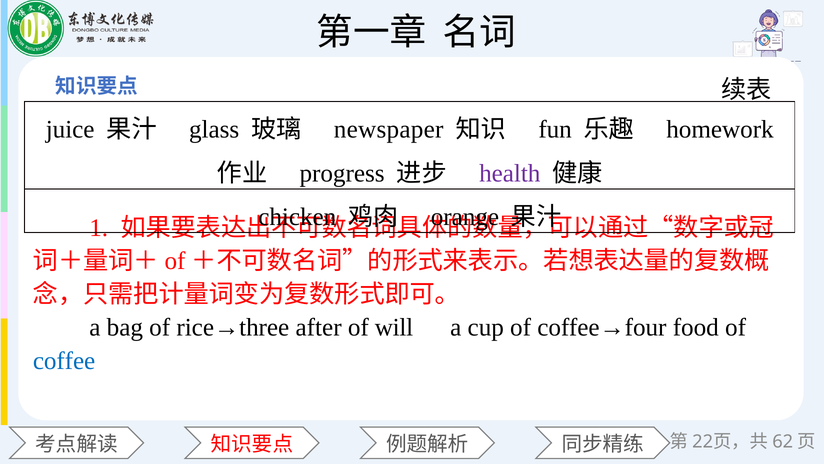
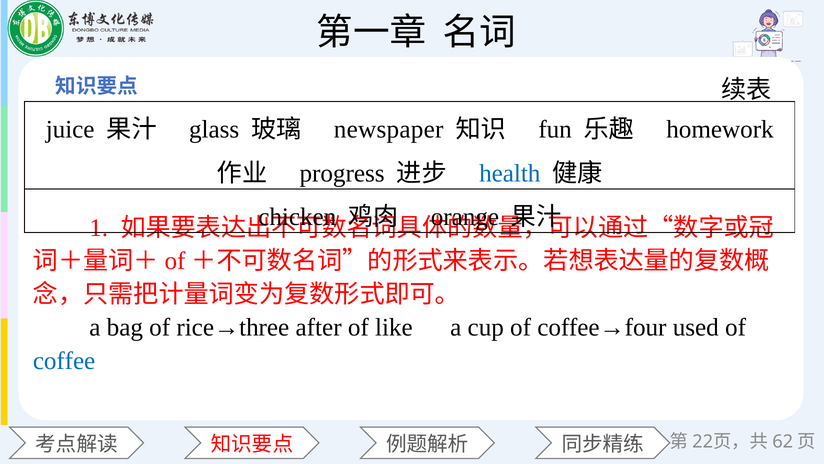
health colour: purple -> blue (510, 173)
will: will -> like (394, 327)
food: food -> used (696, 327)
